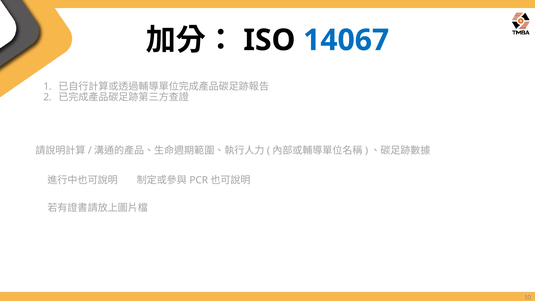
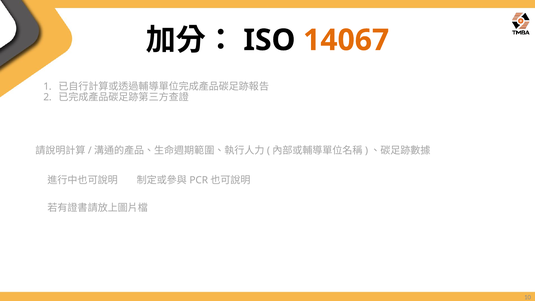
14067 colour: blue -> orange (346, 40)
